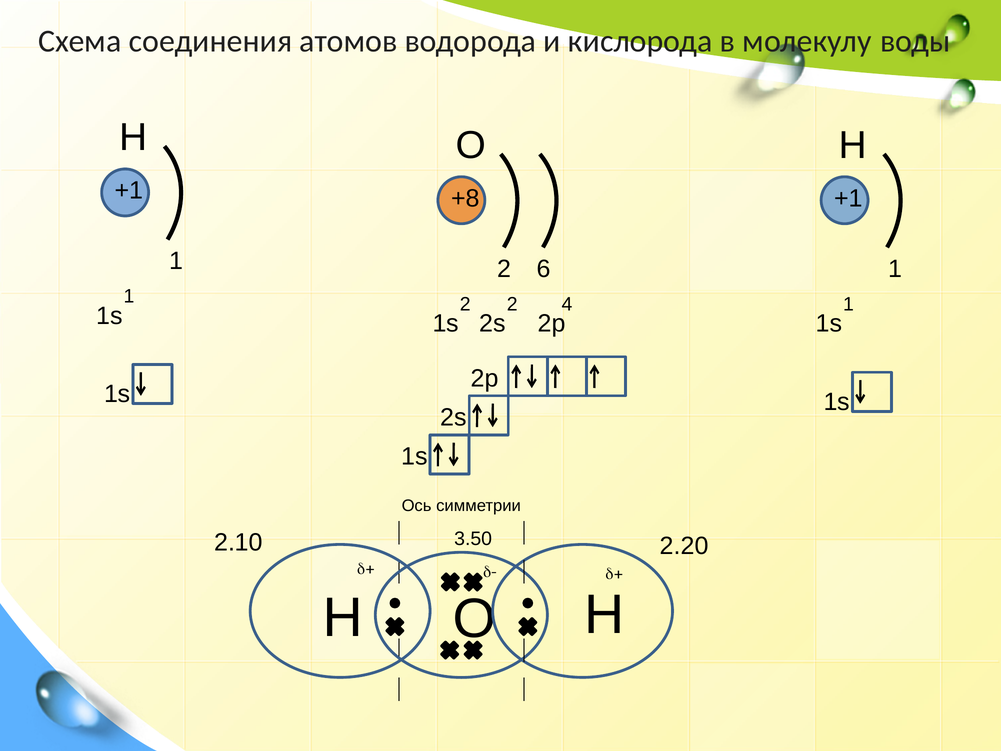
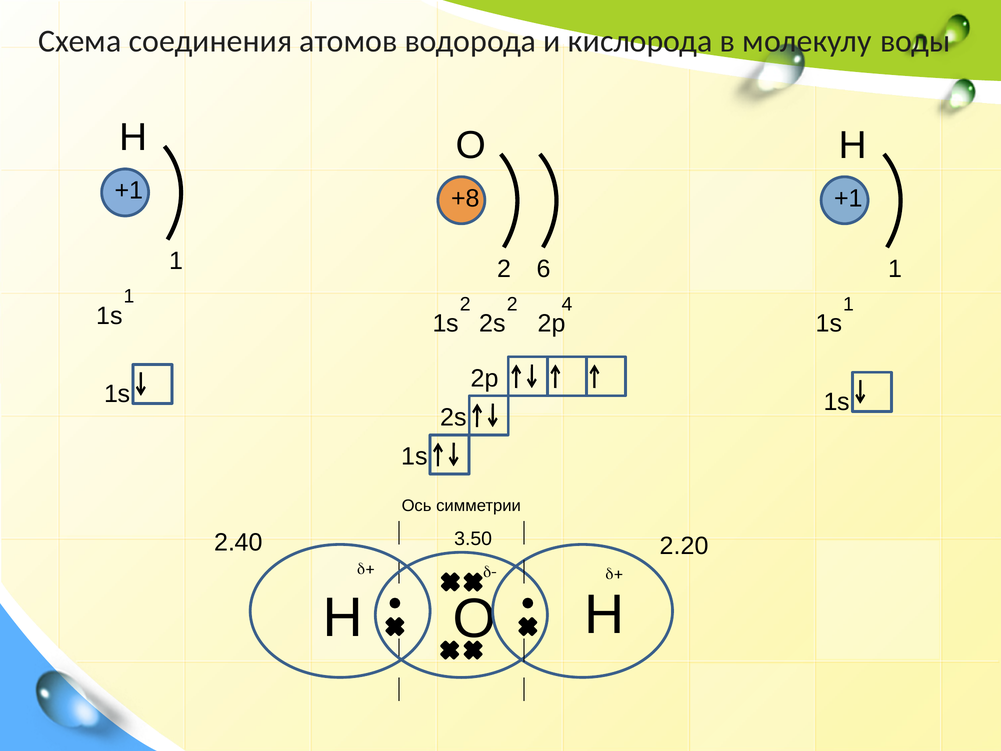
2.10: 2.10 -> 2.40 (238, 542)
